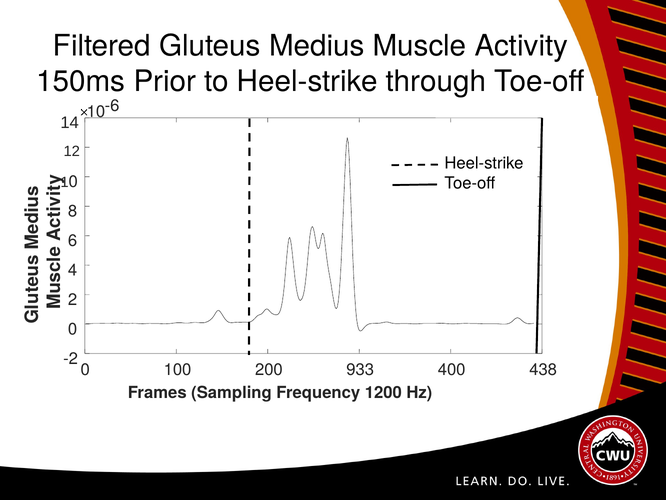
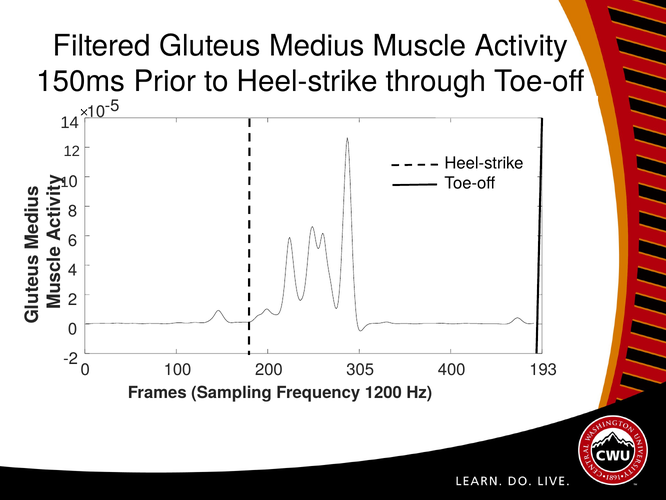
-6: -6 -> -5 (112, 105)
933: 933 -> 305 (360, 369)
438: 438 -> 193 (543, 369)
